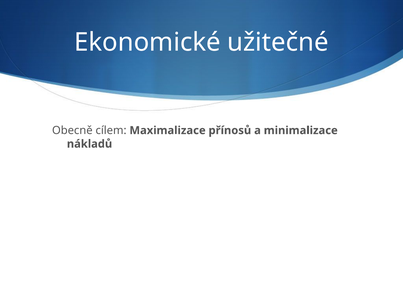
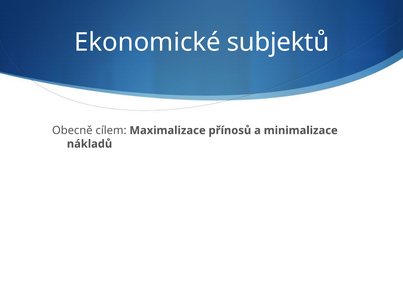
užitečné: užitečné -> subjektů (278, 42)
